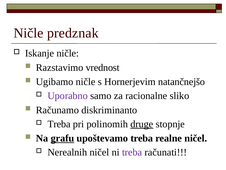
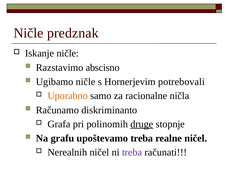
vrednost: vrednost -> abscisno (103, 67)
natančnejšo: natančnejšo -> potrebovali (181, 82)
Uporabno colour: purple -> orange (68, 96)
sliko: sliko -> ničla (179, 96)
Treba: Treba -> Grafa (59, 124)
grafu underline: present -> none (62, 138)
